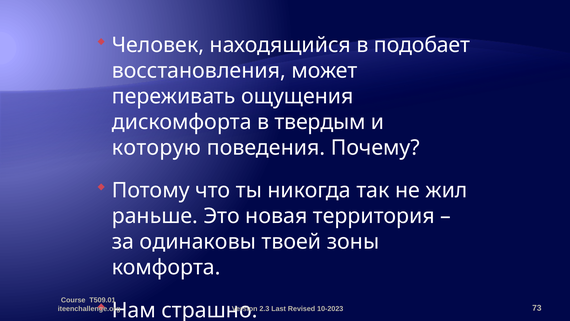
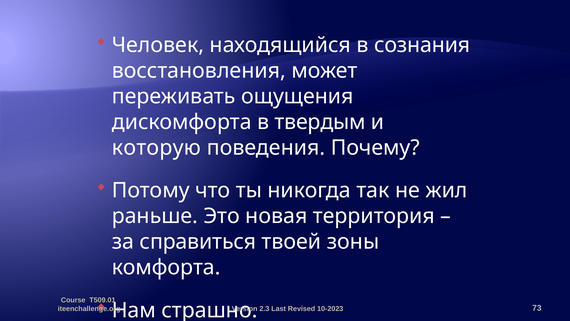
подобает: подобает -> сознания (422, 45)
одинаковы: одинаковы -> справиться (198, 242)
